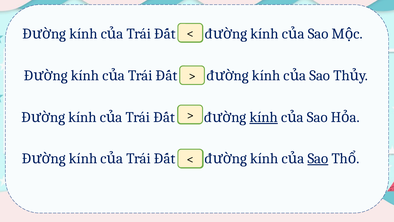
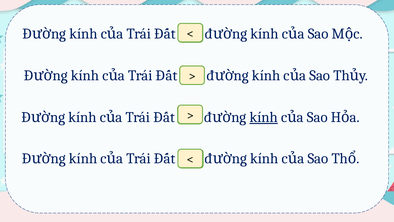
Sao underline: present -> none (318, 158)
